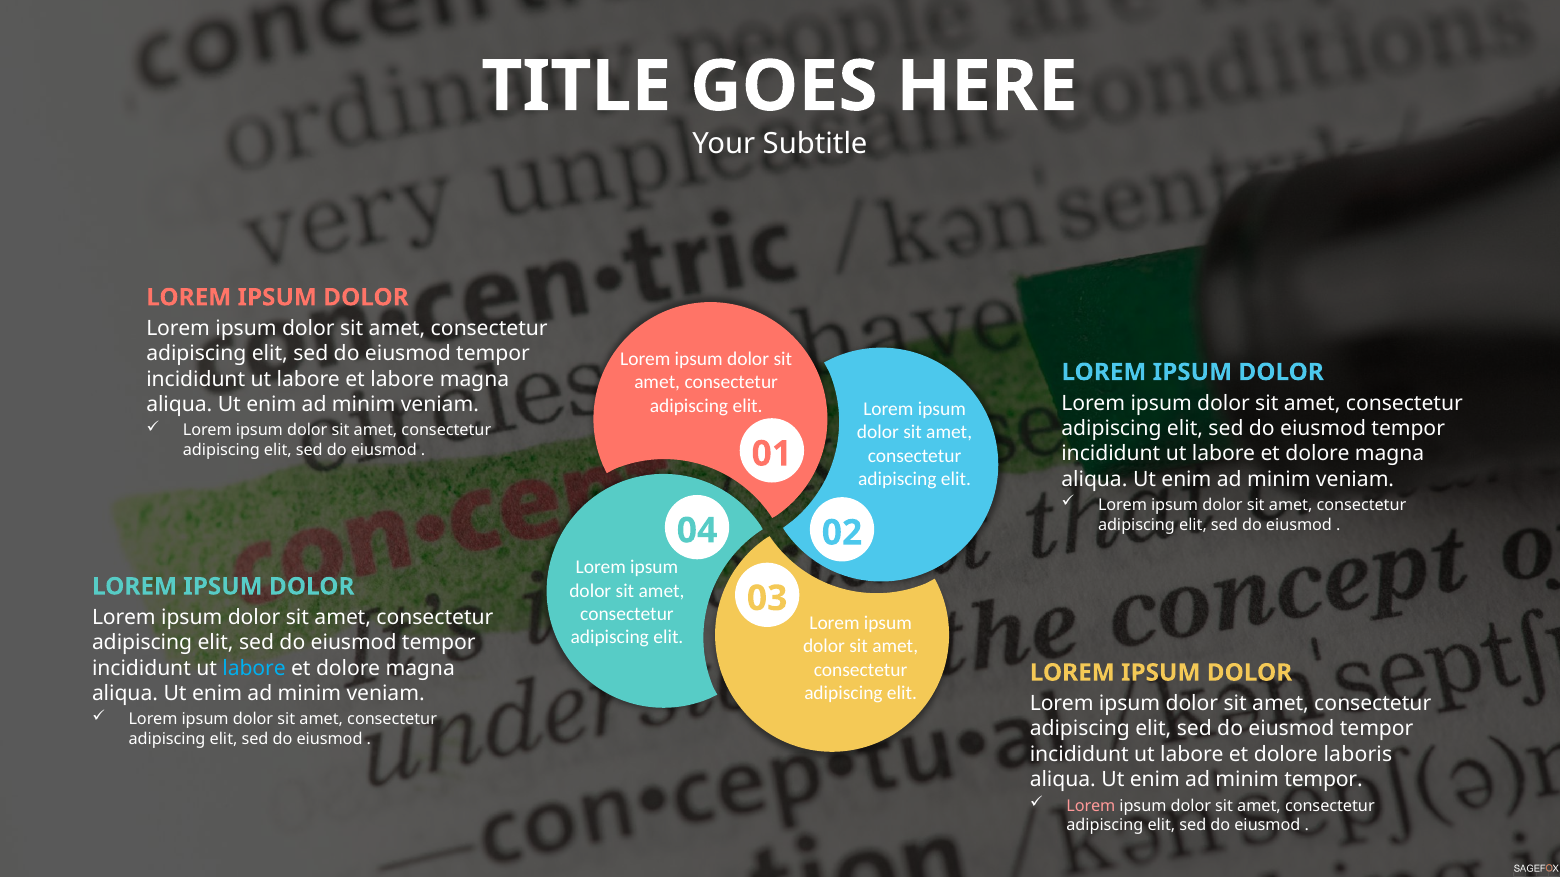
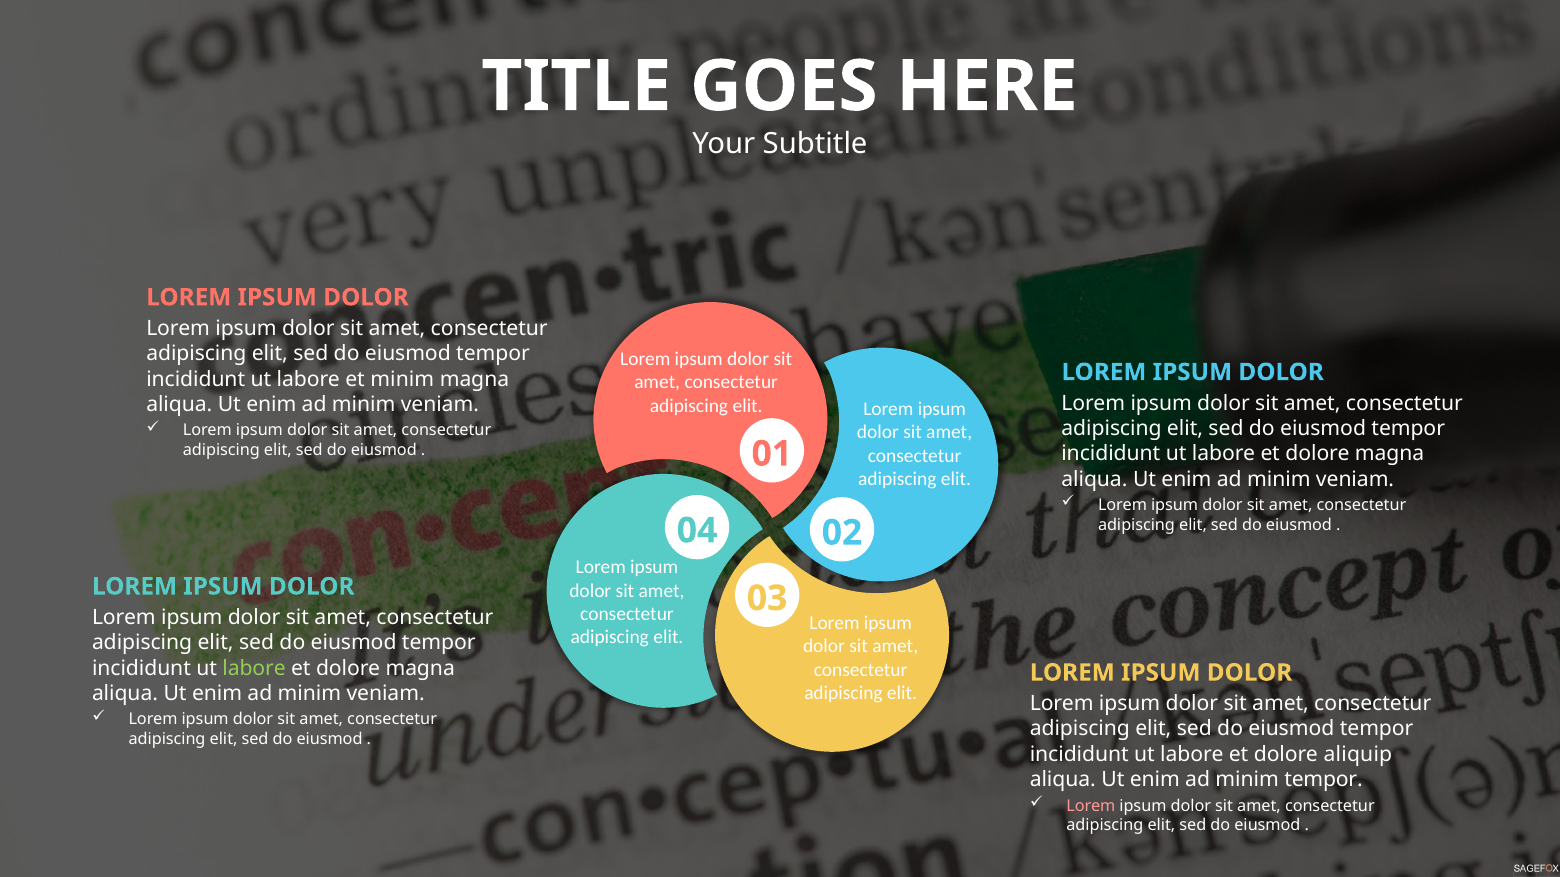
et labore: labore -> minim (402, 379)
labore colour: light blue -> light green (254, 669)
laboris: laboris -> aliquip (1358, 755)
